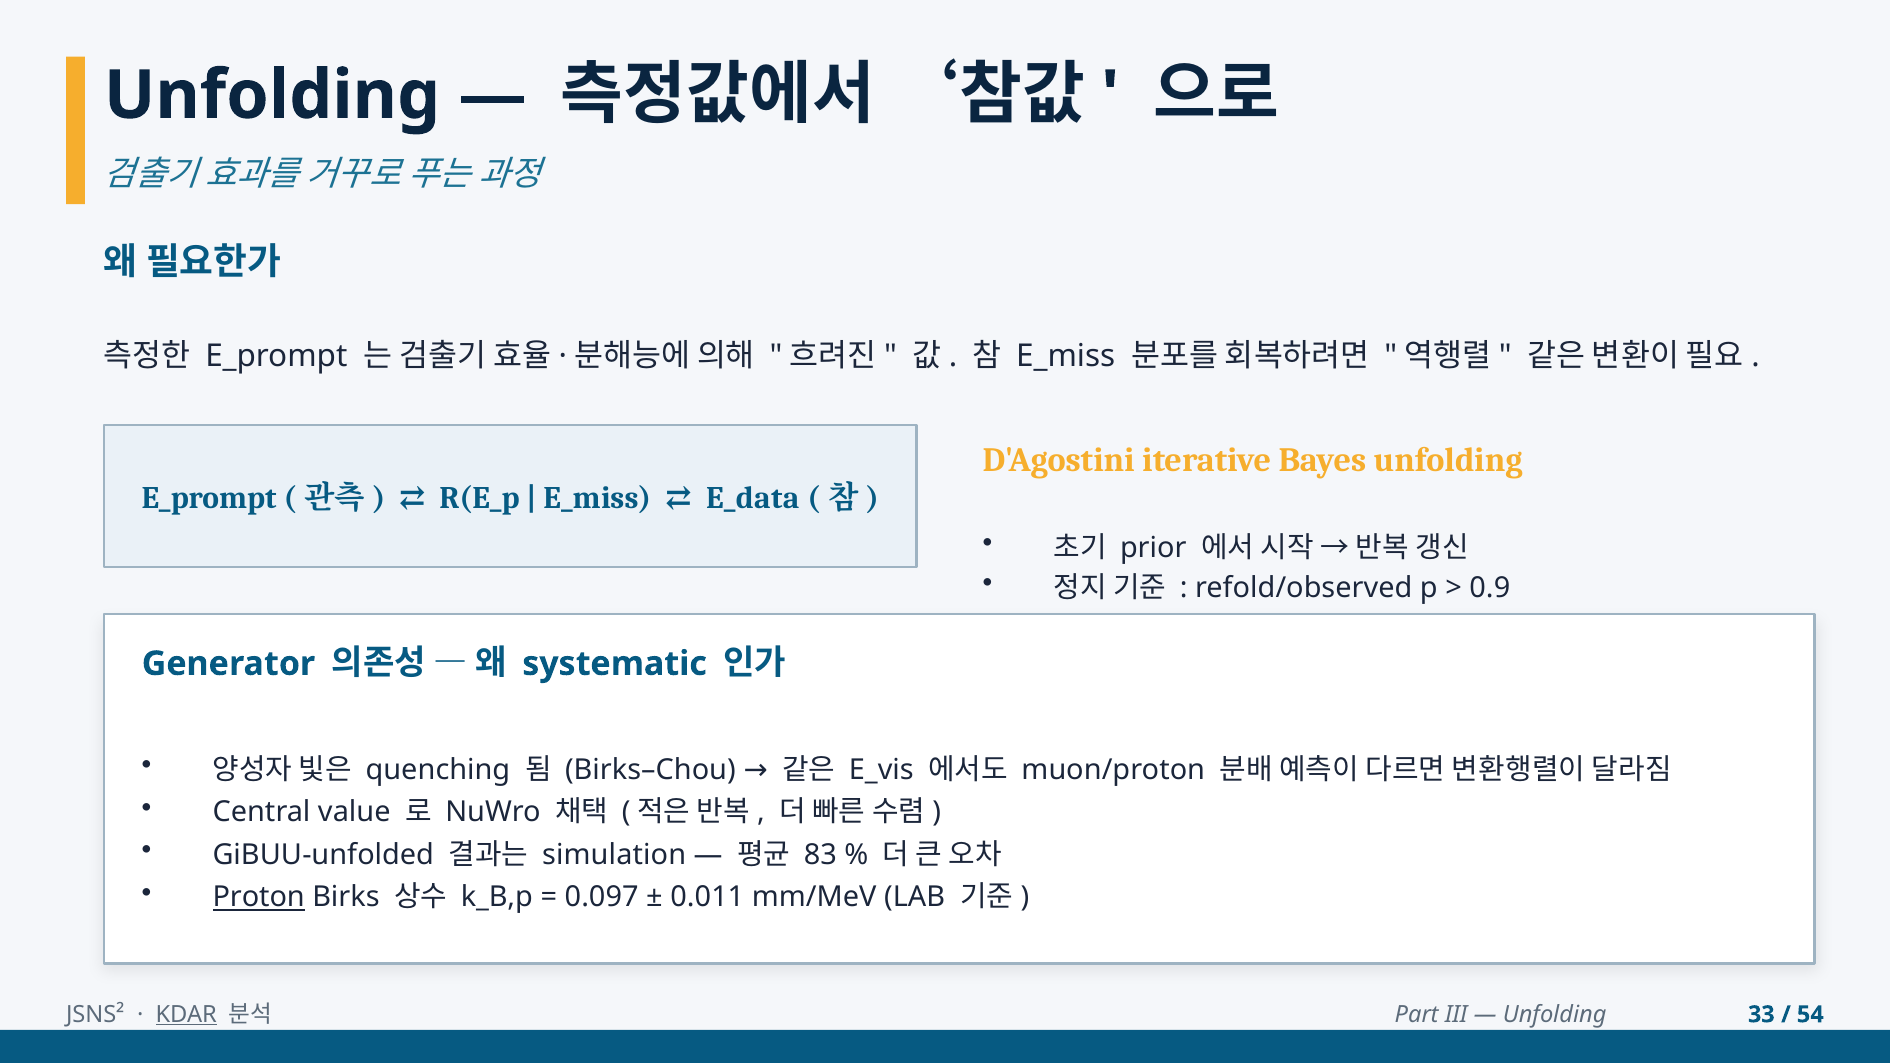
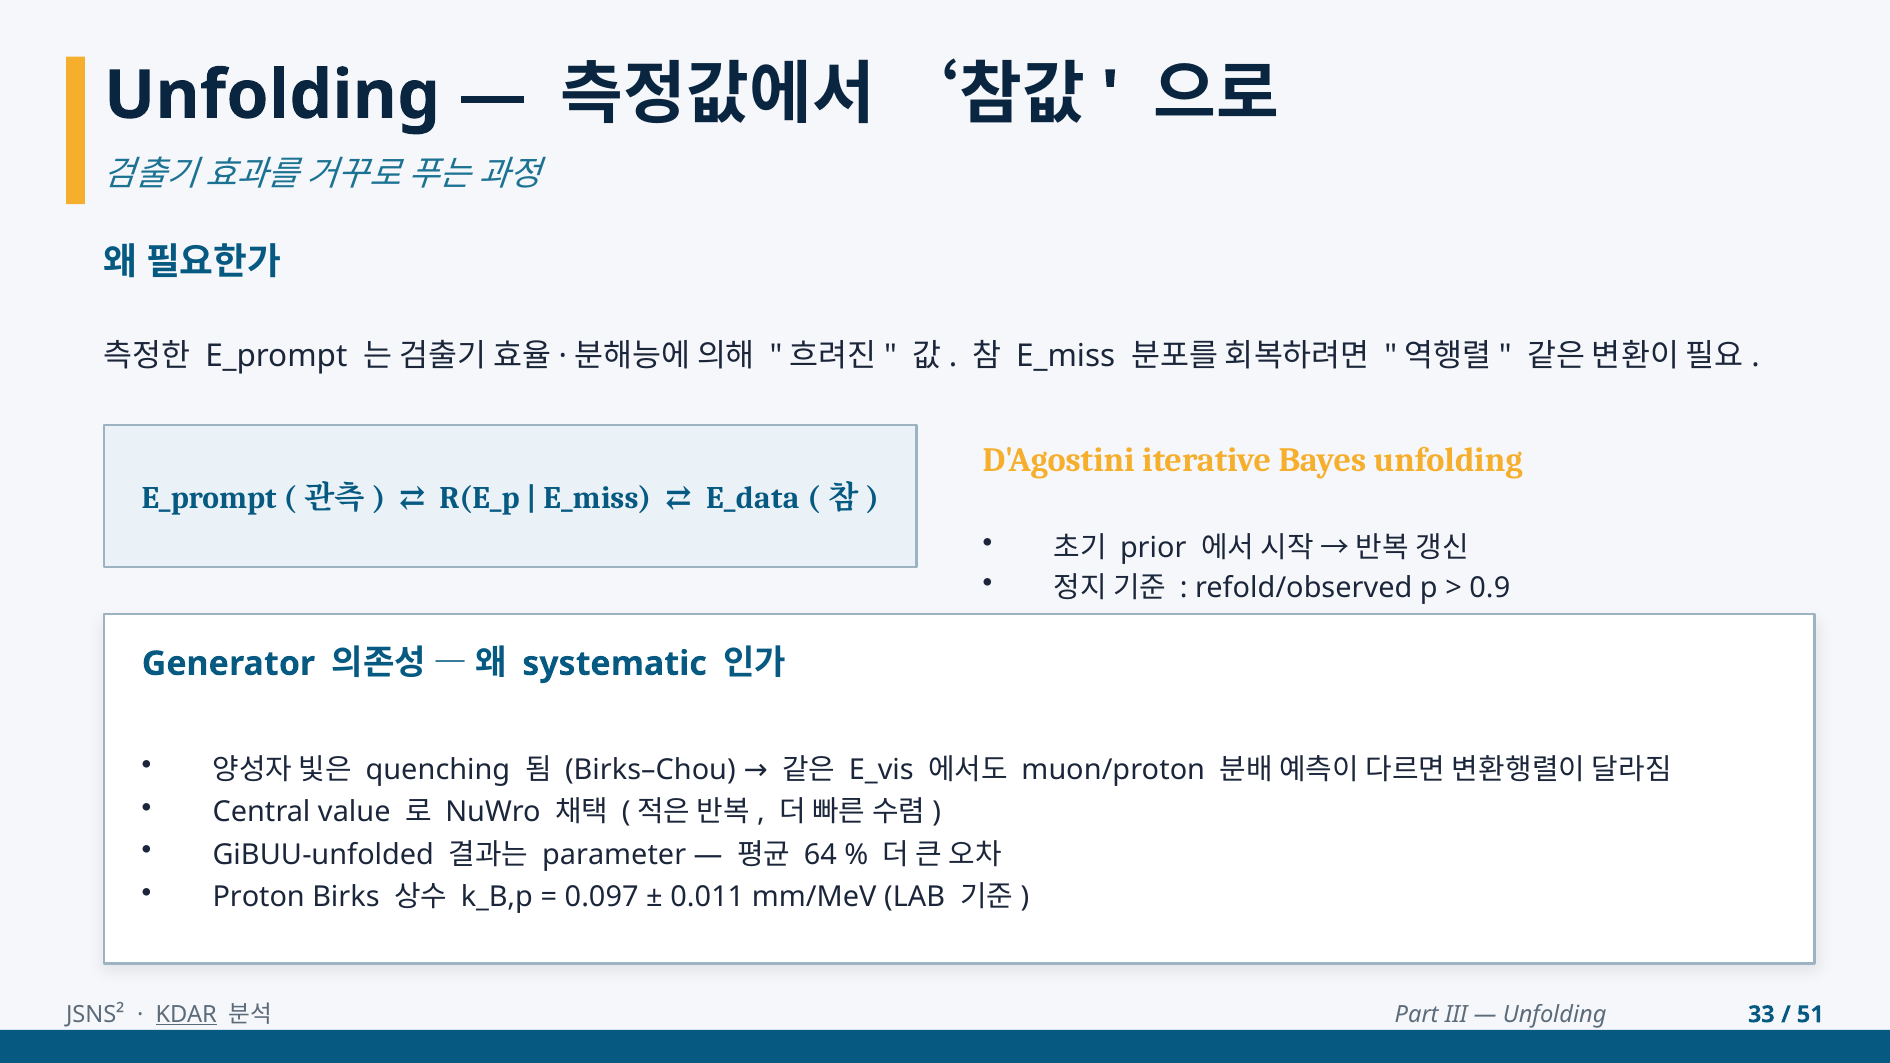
simulation: simulation -> parameter (614, 855)
83: 83 -> 64 (820, 855)
Proton underline: present -> none (259, 897)
54: 54 -> 51 (1810, 1015)
